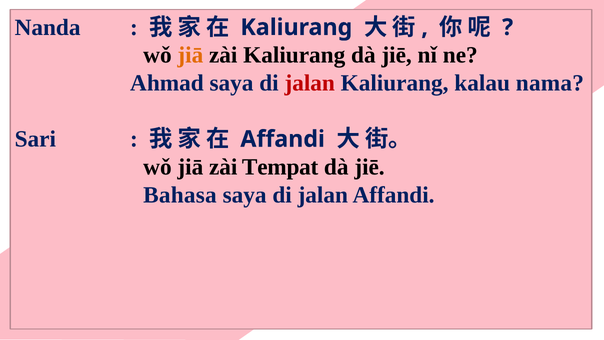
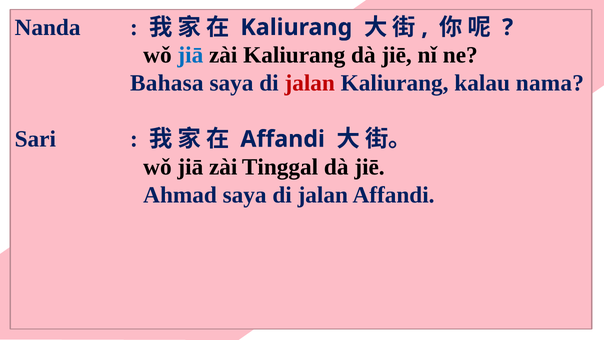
jiā colour: orange -> blue (190, 55)
Ahmad: Ahmad -> Bahasa (167, 83)
Tempat: Tempat -> Tinggal (280, 167)
Bahasa: Bahasa -> Ahmad (180, 195)
